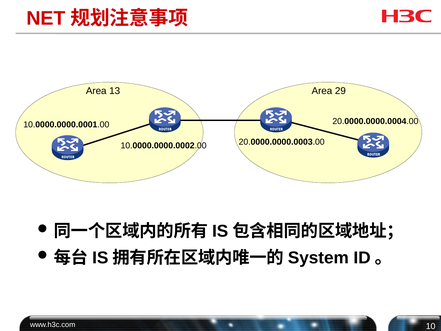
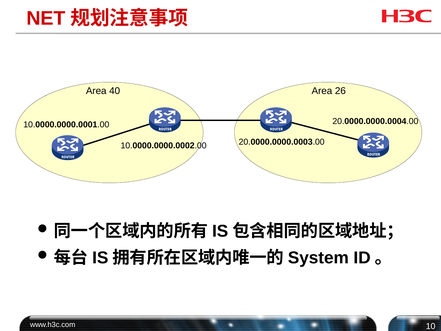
13: 13 -> 40 (115, 91)
29: 29 -> 26 (340, 91)
